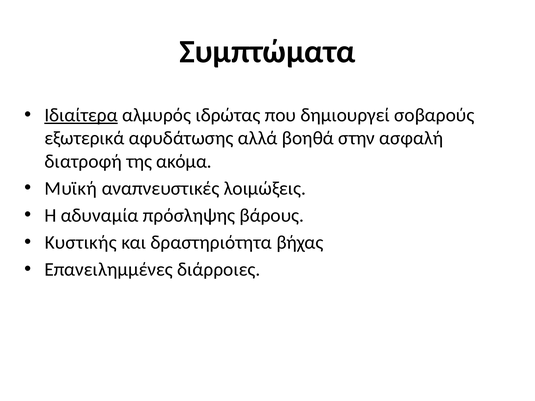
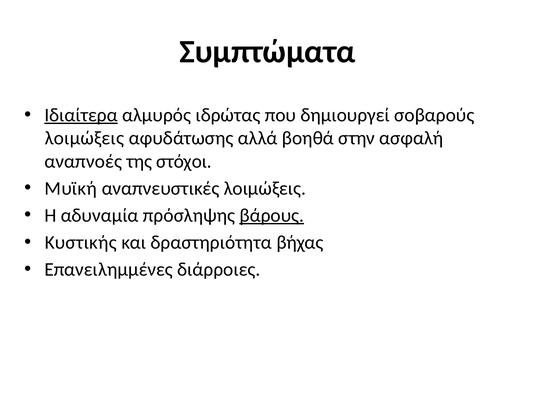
εξωτερικά: εξωτερικά -> λοιμώξεις (84, 138)
διατροφή: διατροφή -> αναπνοές (83, 161)
ακόμα: ακόμα -> στόχοι (184, 161)
βάρους underline: none -> present (272, 215)
